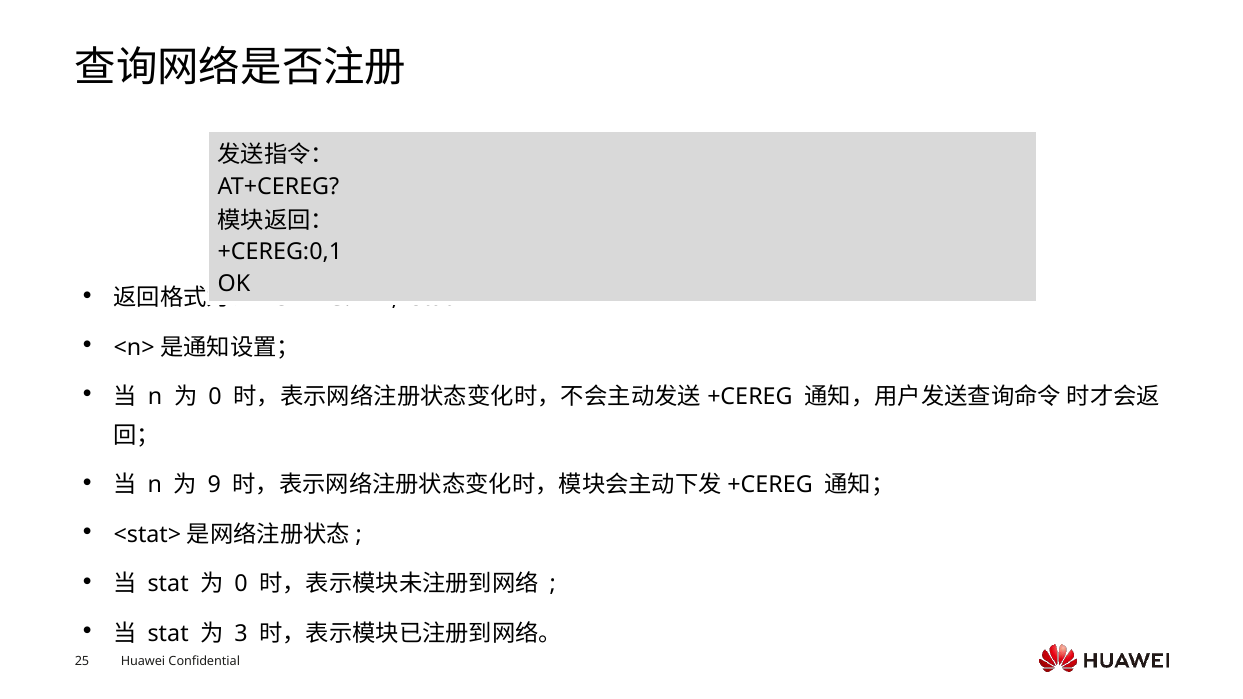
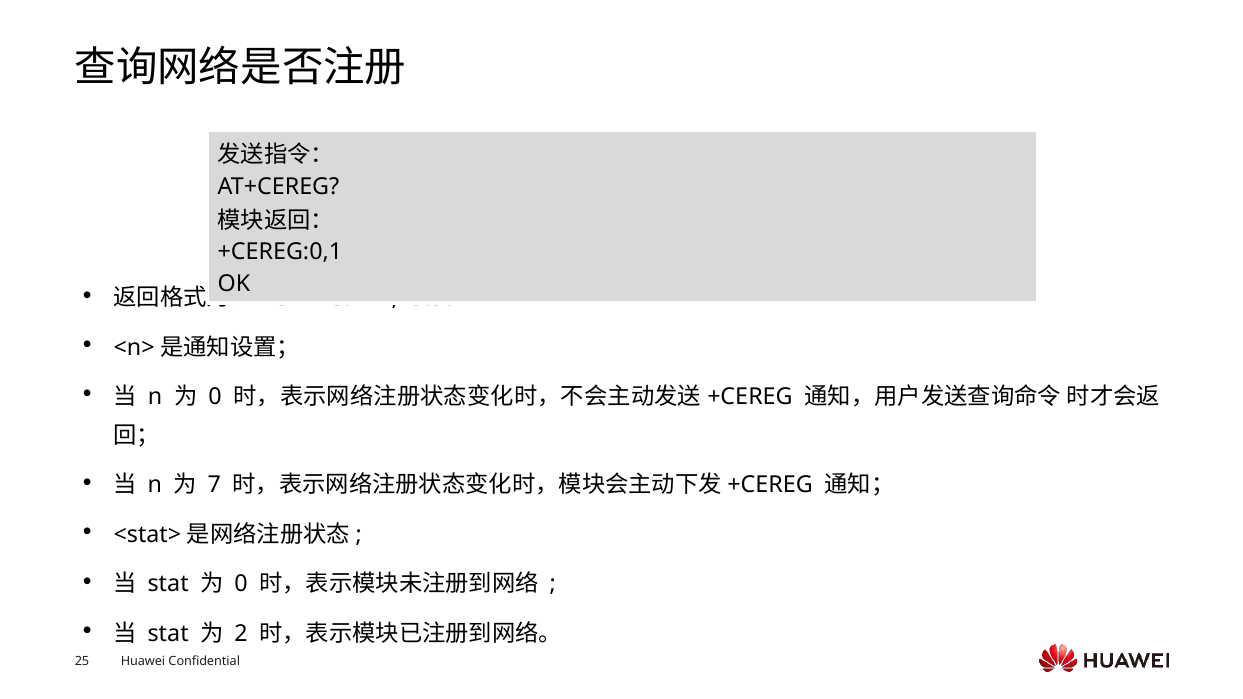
9: 9 -> 7 (214, 485)
3: 3 -> 2 (241, 634)
